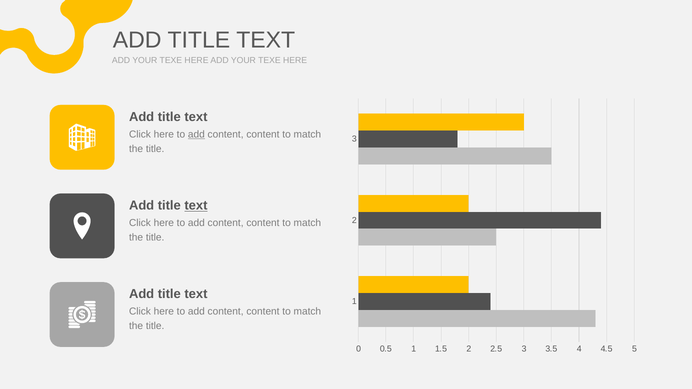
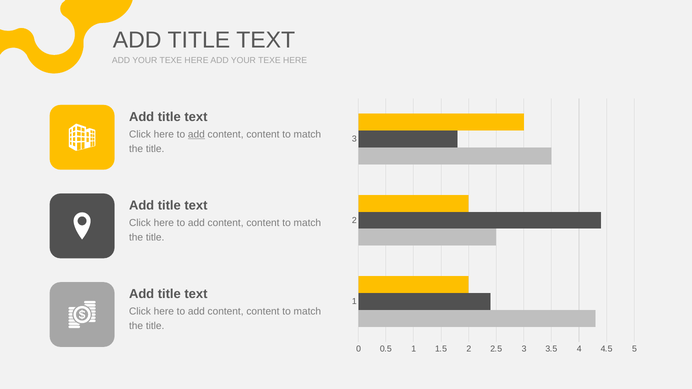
text underline: present -> none (196, 206)
